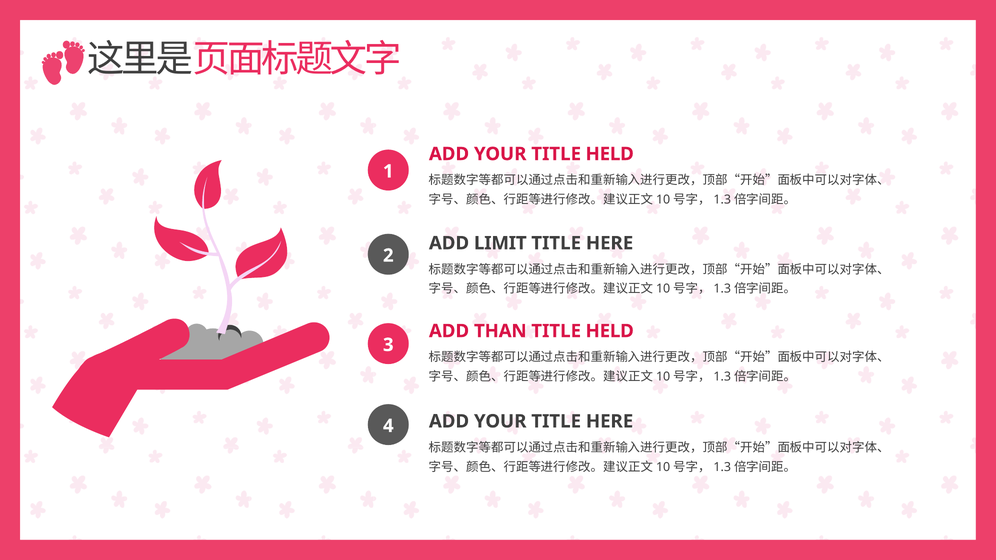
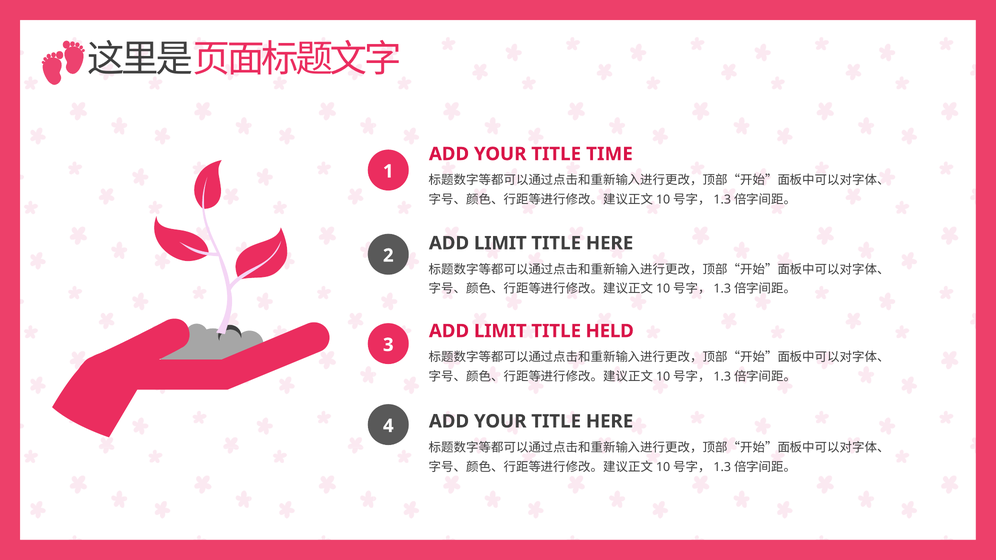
YOUR TITLE HELD: HELD -> TIME (609, 154)
THAN: THAN -> LIMIT (500, 331)
